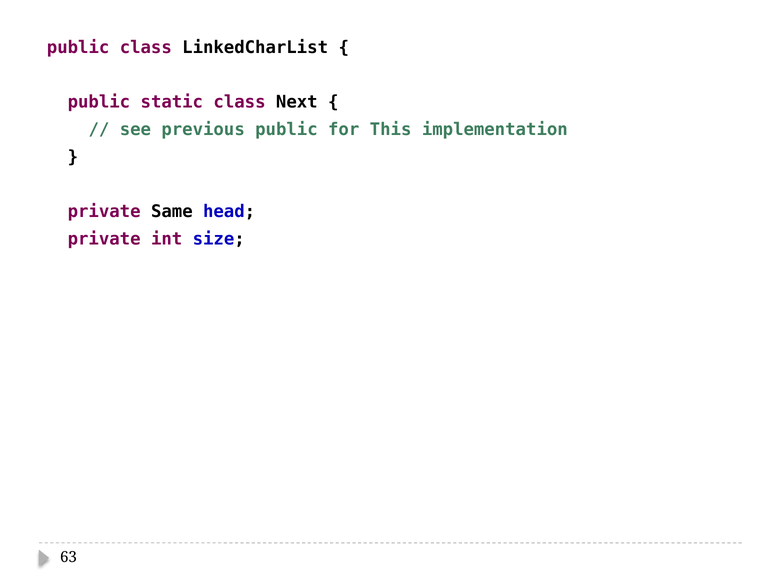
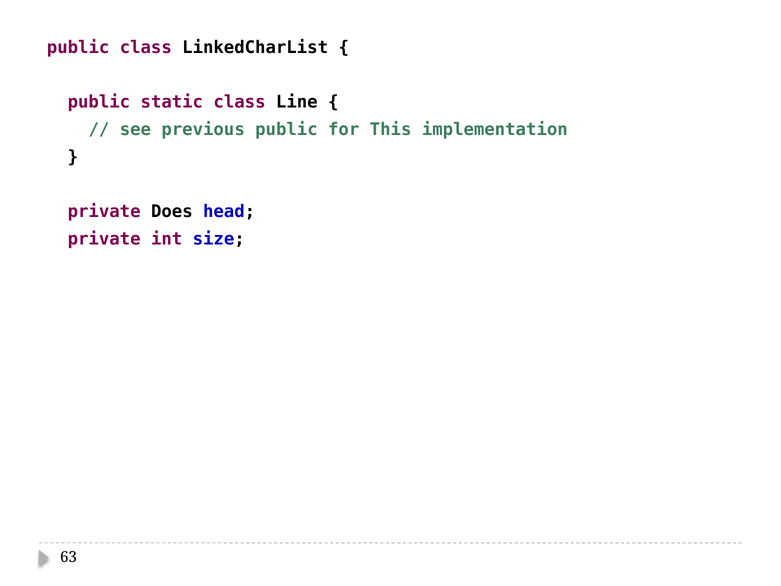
Next: Next -> Line (297, 102)
Same: Same -> Does (172, 211)
